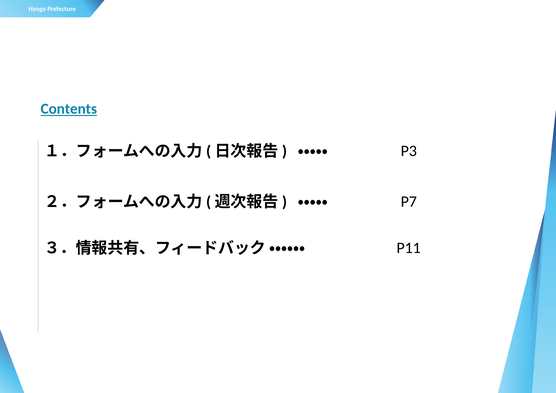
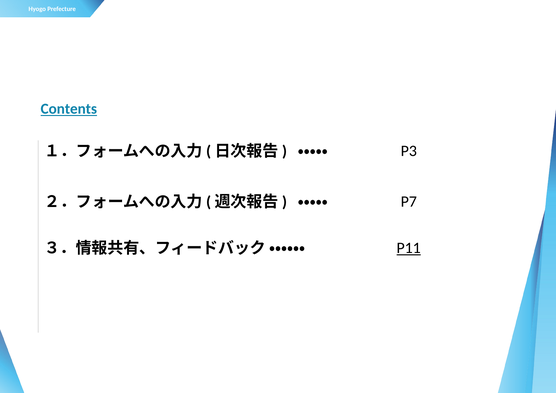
P11 underline: none -> present (409, 248)
